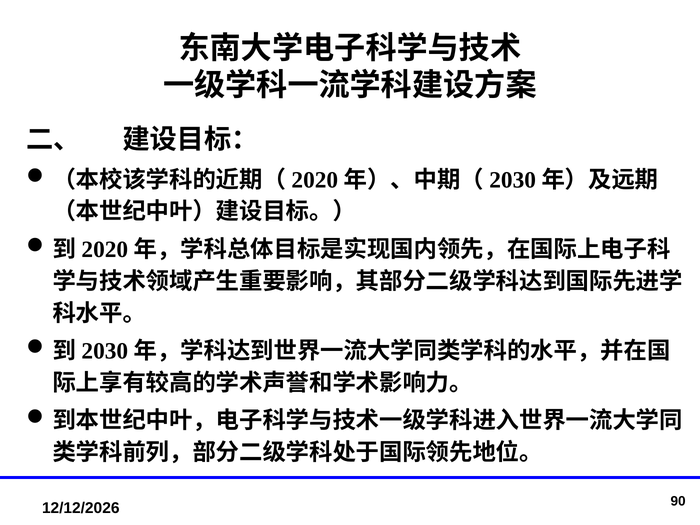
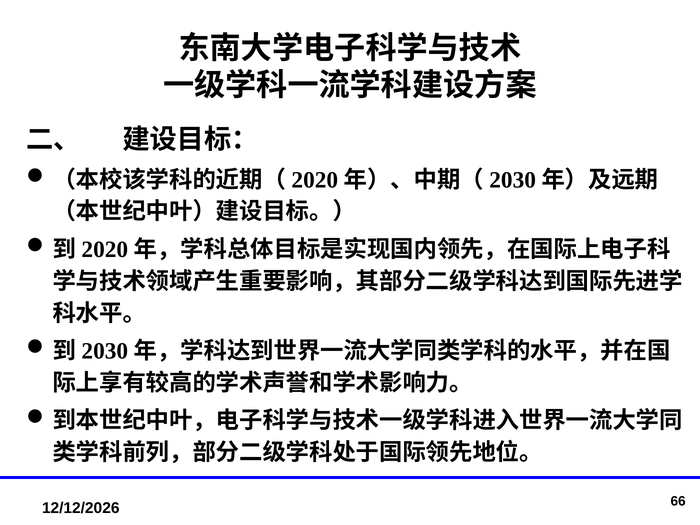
90: 90 -> 66 (678, 501)
